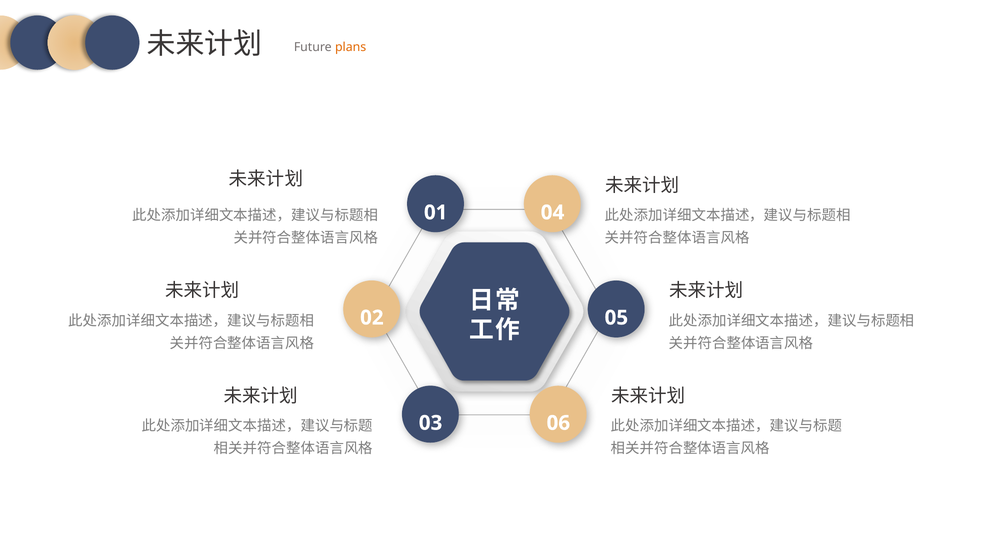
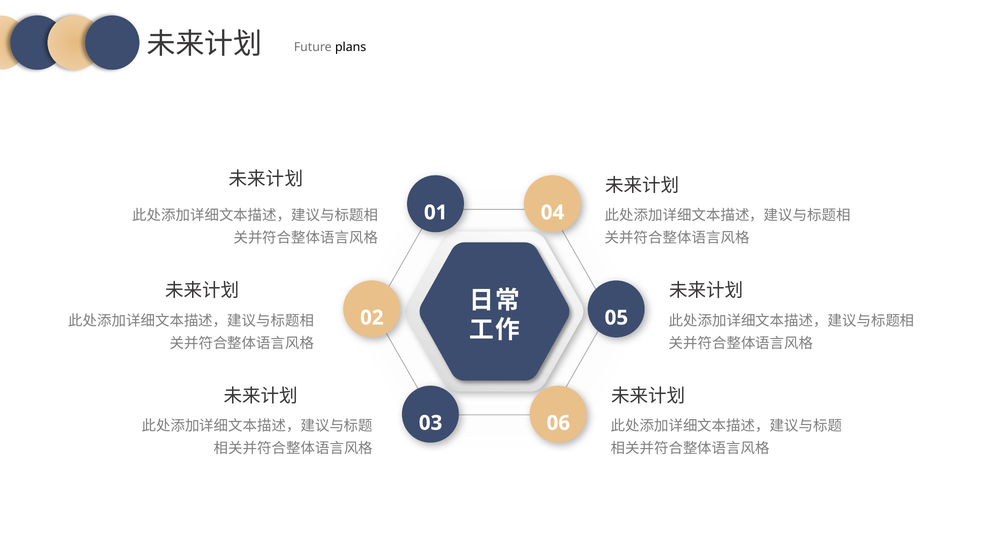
plans colour: orange -> black (351, 47)
